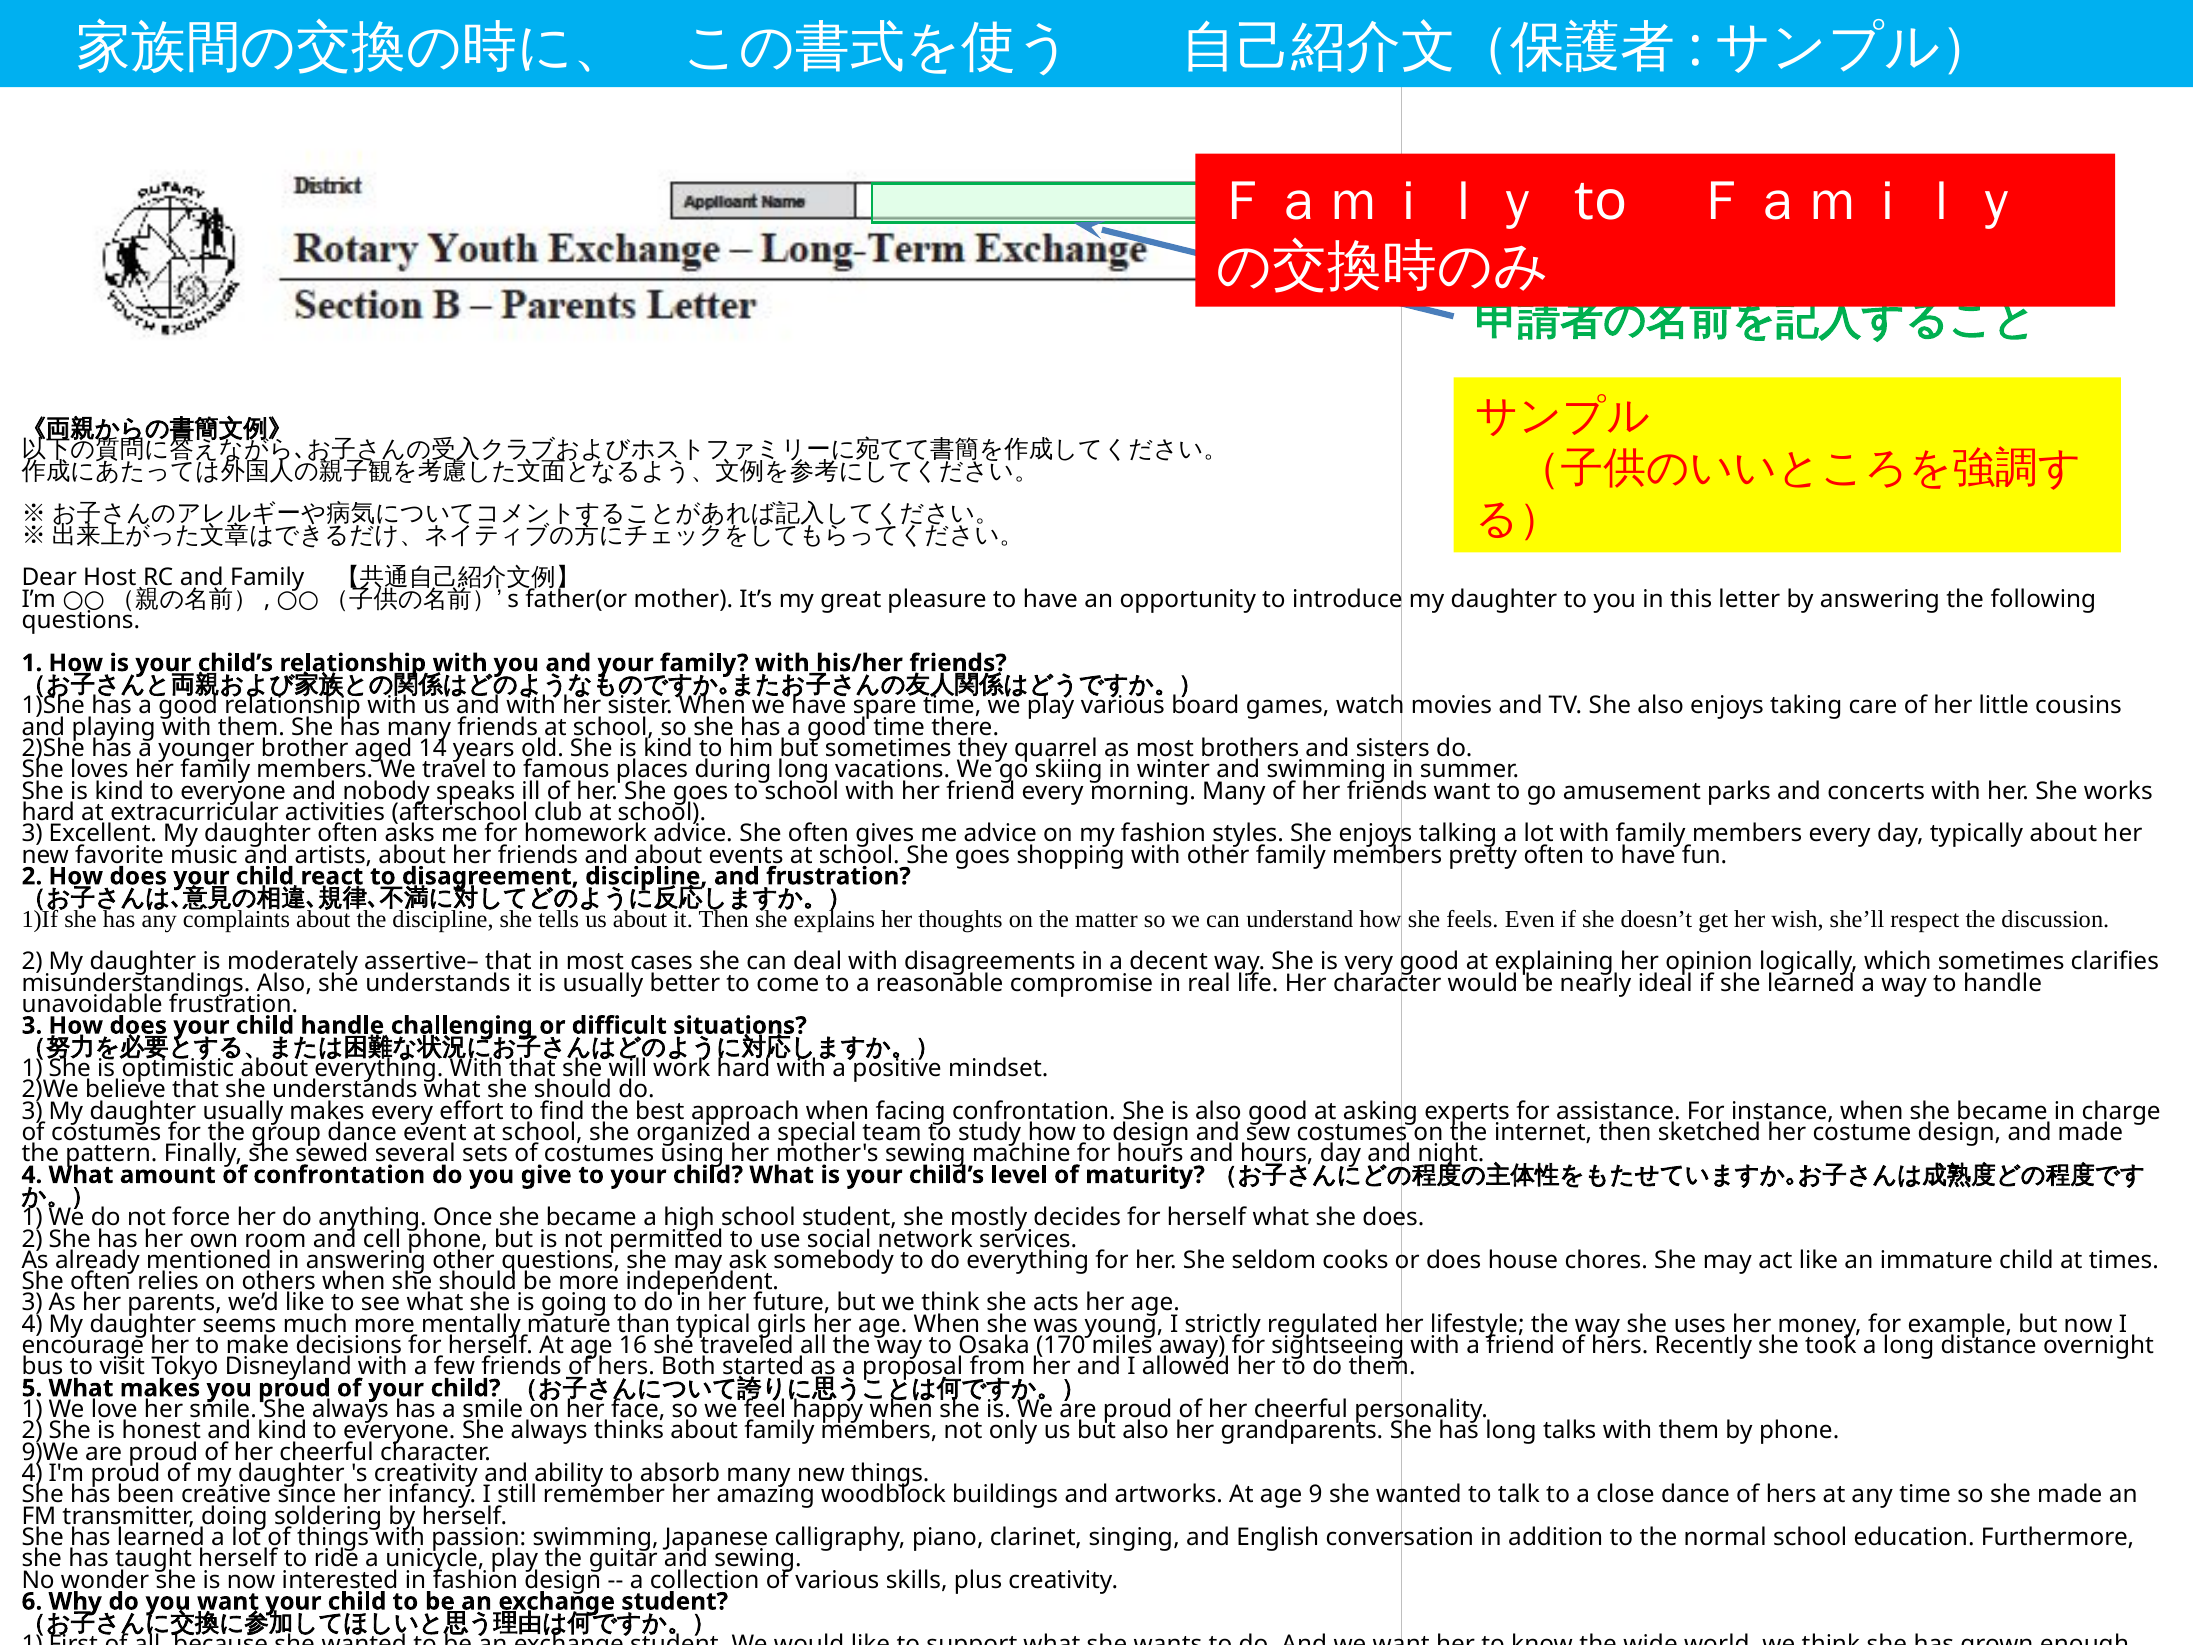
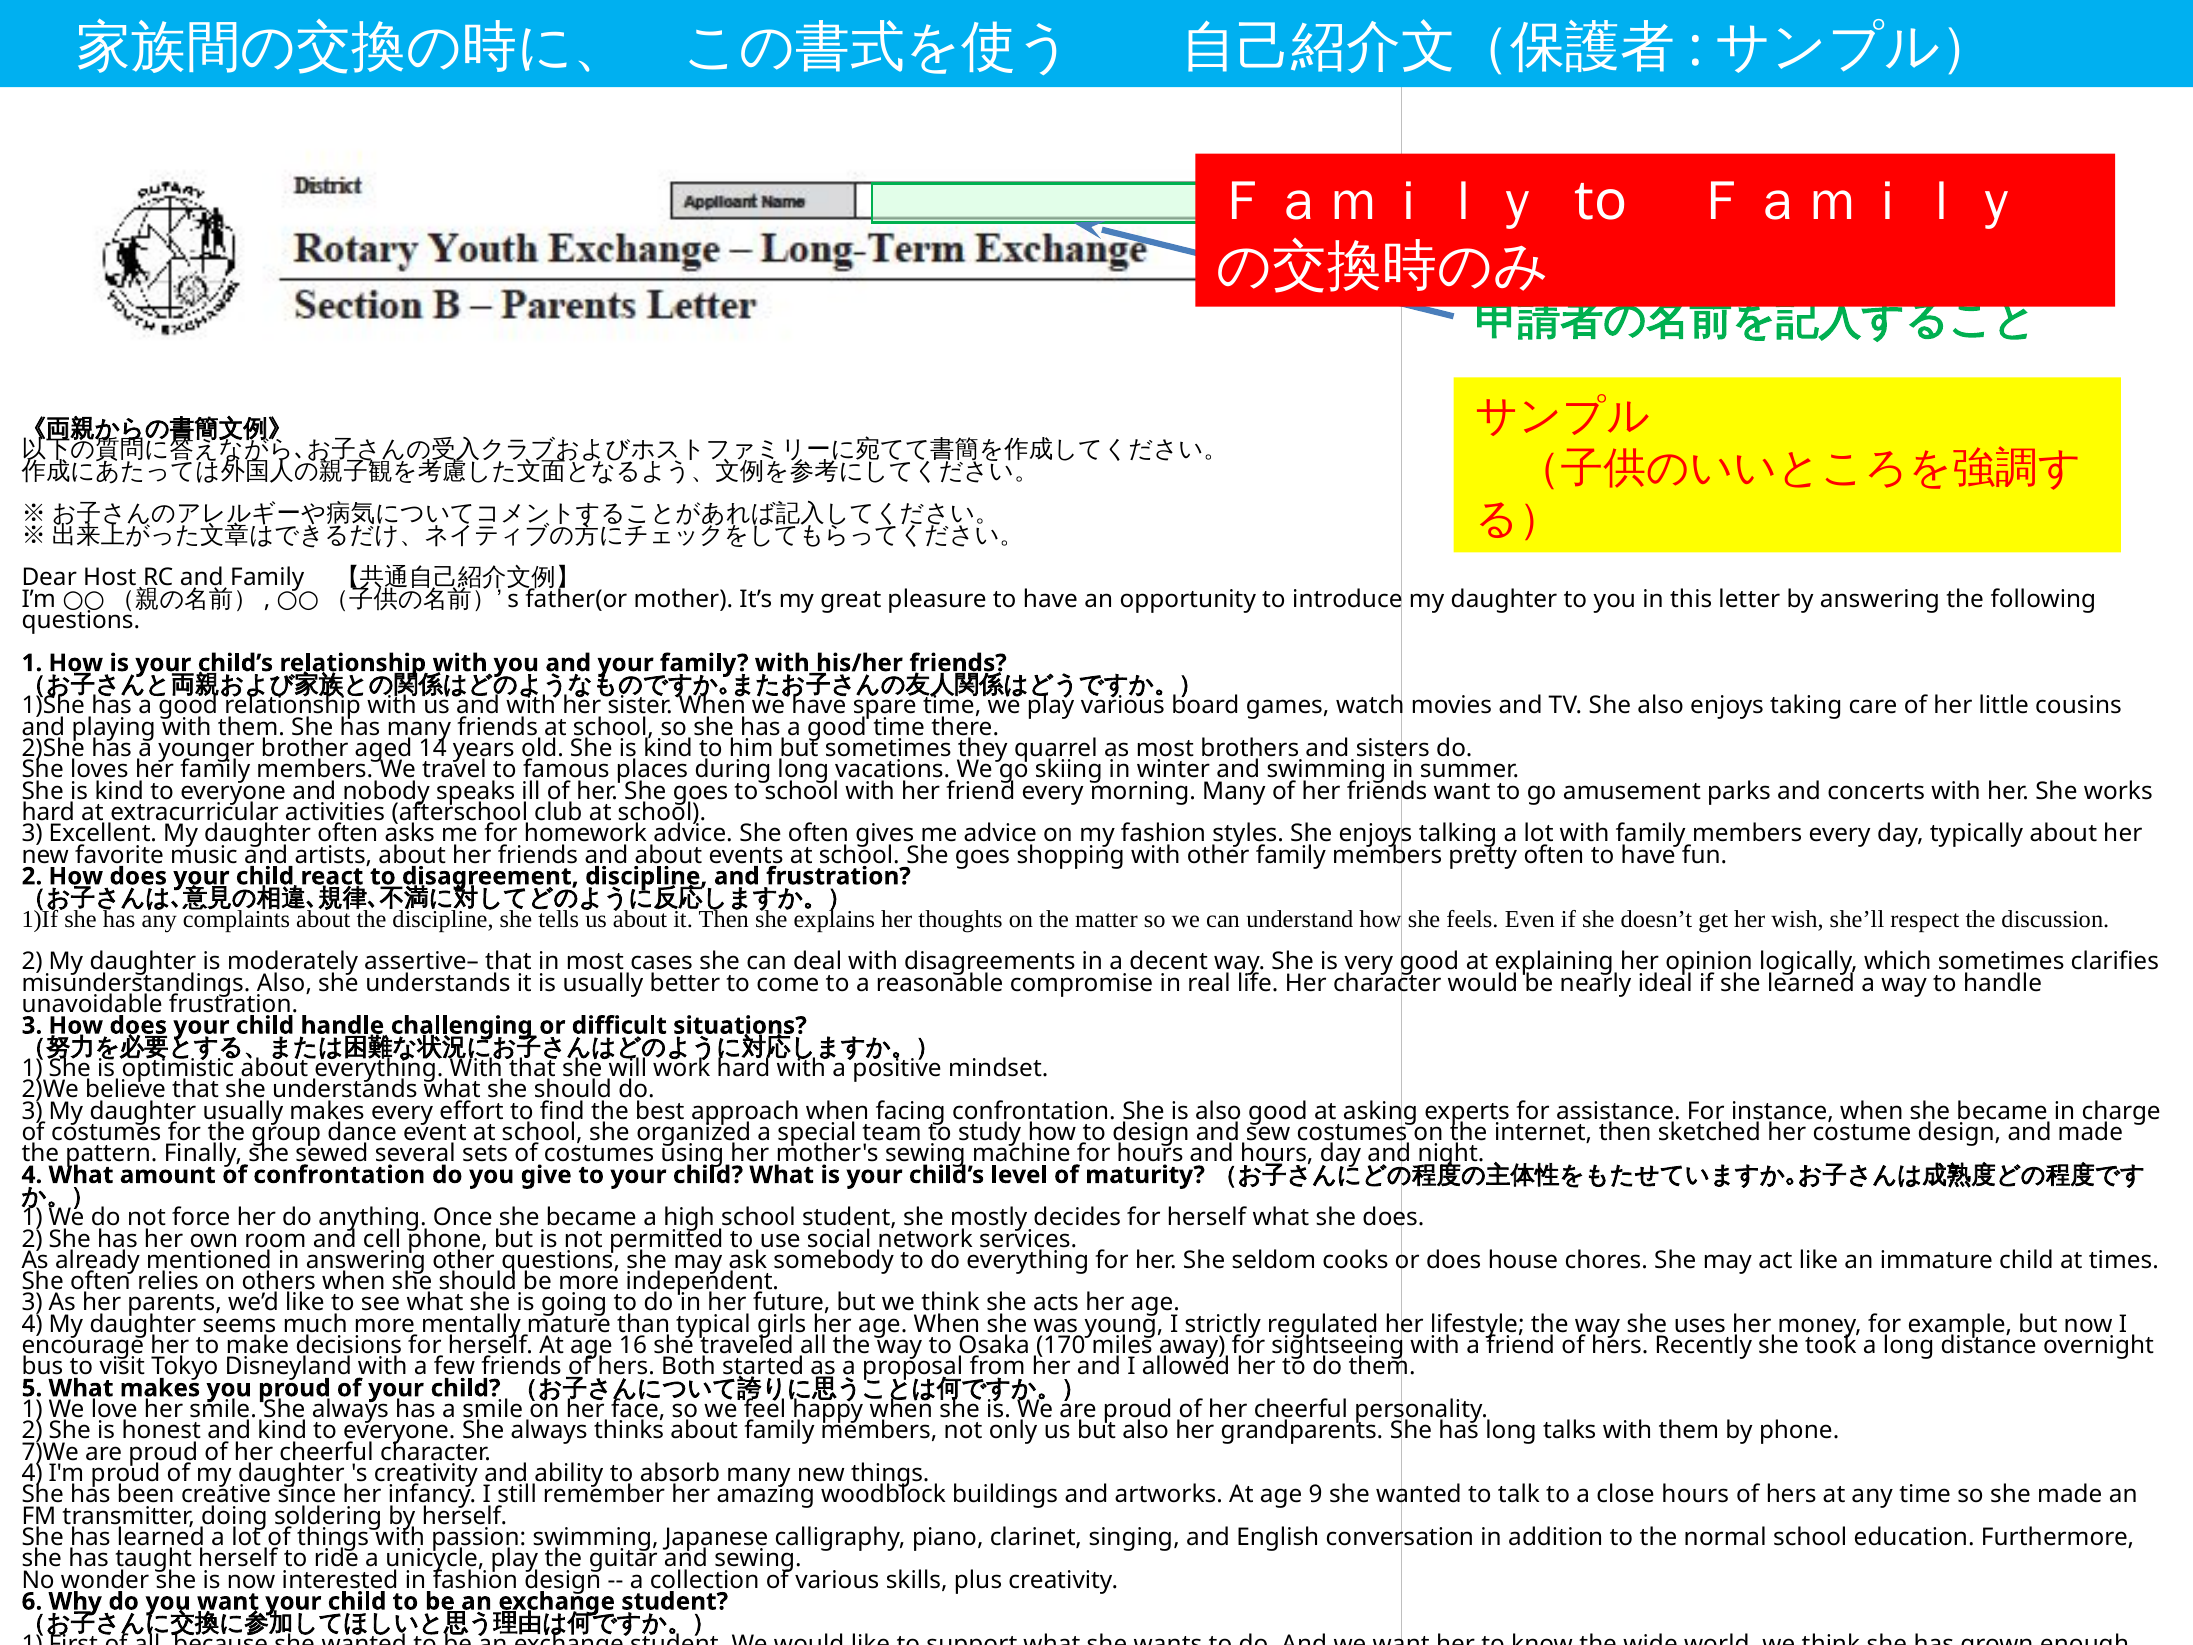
9)We: 9)We -> 7)We (50, 1452)
close dance: dance -> hours (1695, 1495)
